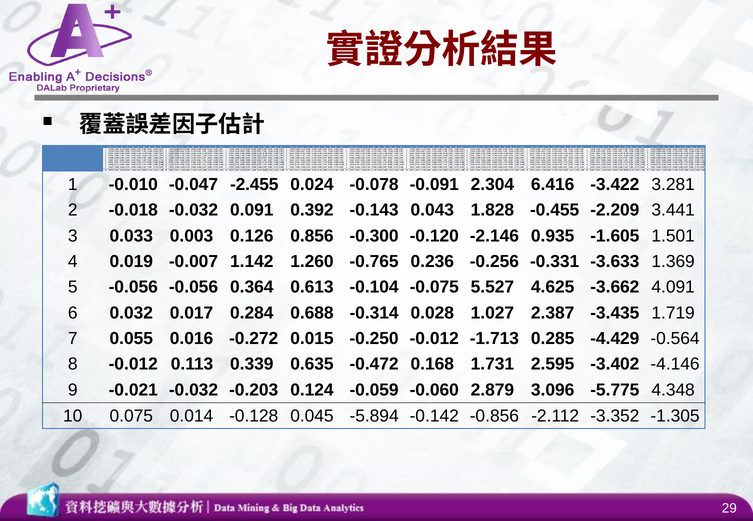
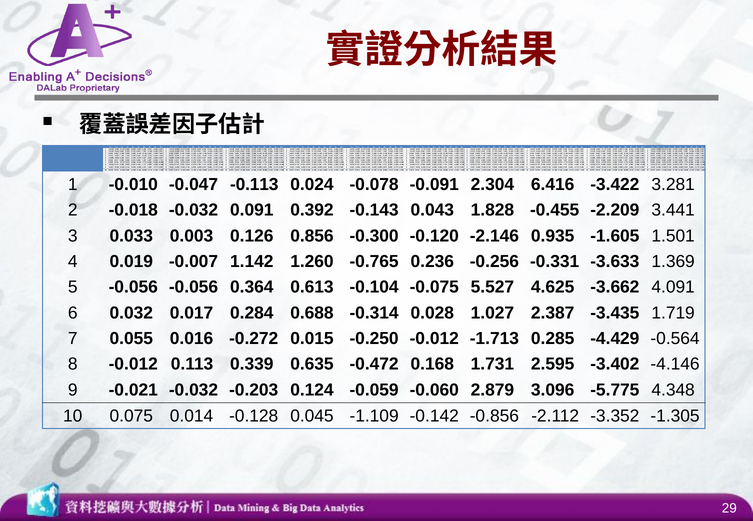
-2.455: -2.455 -> -0.113 (254, 185)
-5.894: -5.894 -> -1.109 (374, 416)
